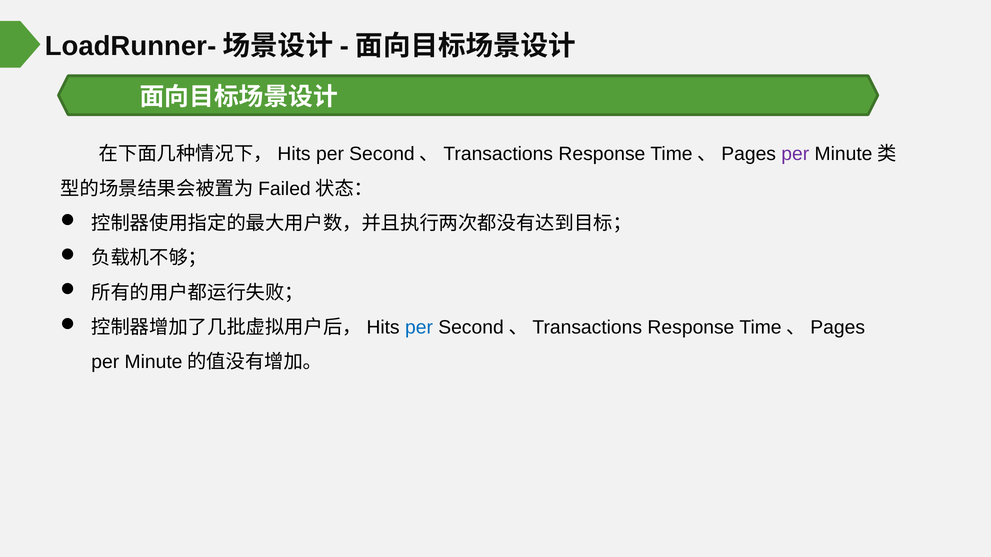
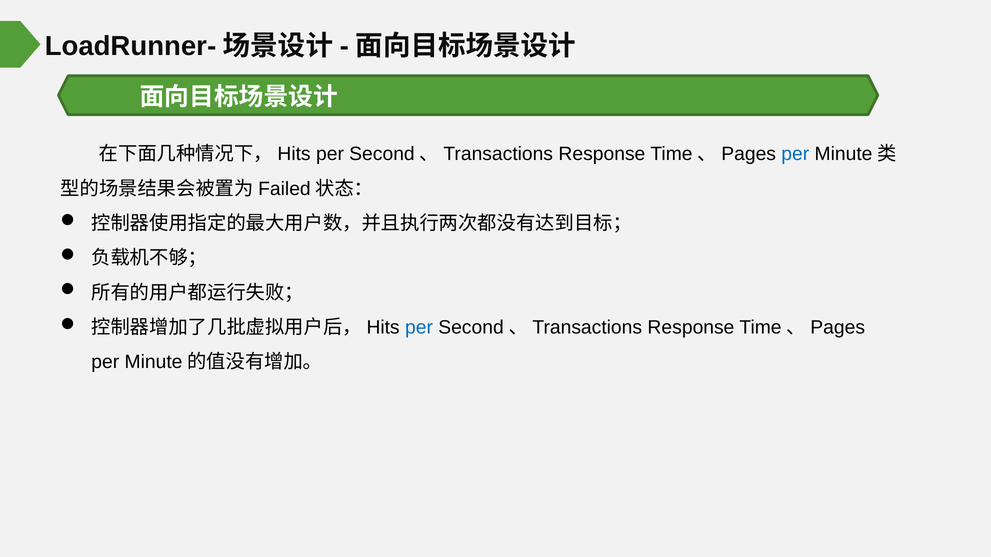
per colour: purple -> blue (795, 154)
